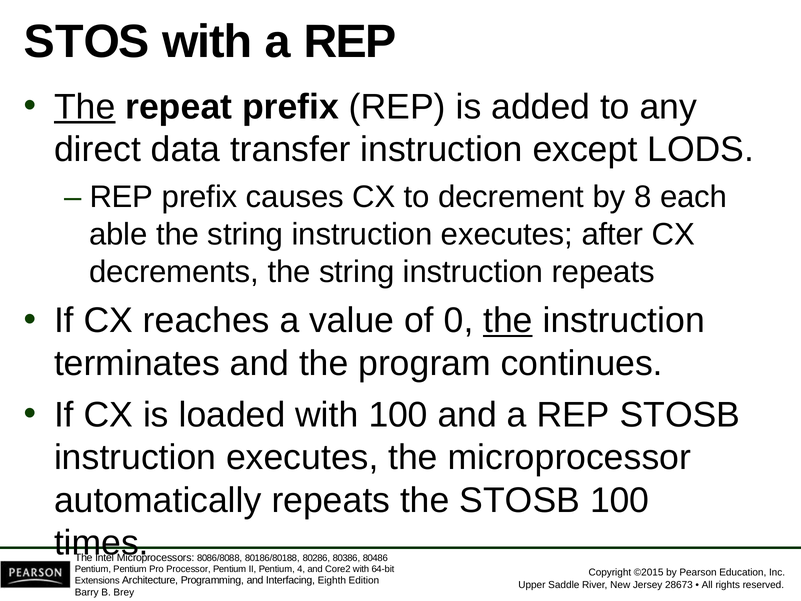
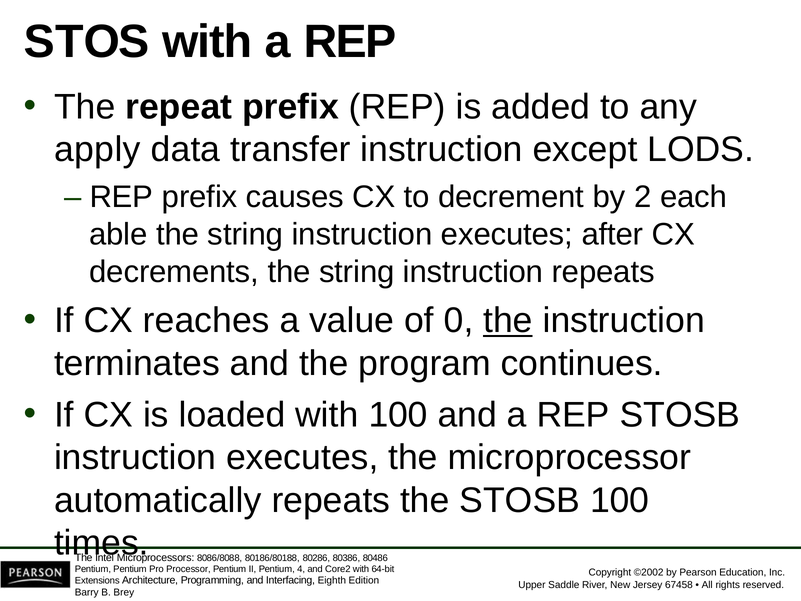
The underline: present -> none (85, 107)
direct: direct -> apply (97, 150)
8: 8 -> 2 (643, 197)
©2015: ©2015 -> ©2002 (649, 572)
28673: 28673 -> 67458 (679, 585)
